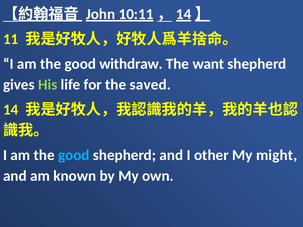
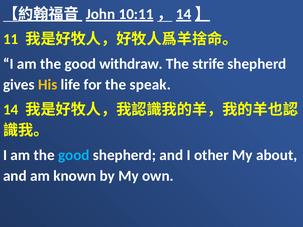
want: want -> strife (208, 64)
His colour: light green -> yellow (48, 85)
saved: saved -> speak (150, 85)
might: might -> about (277, 155)
